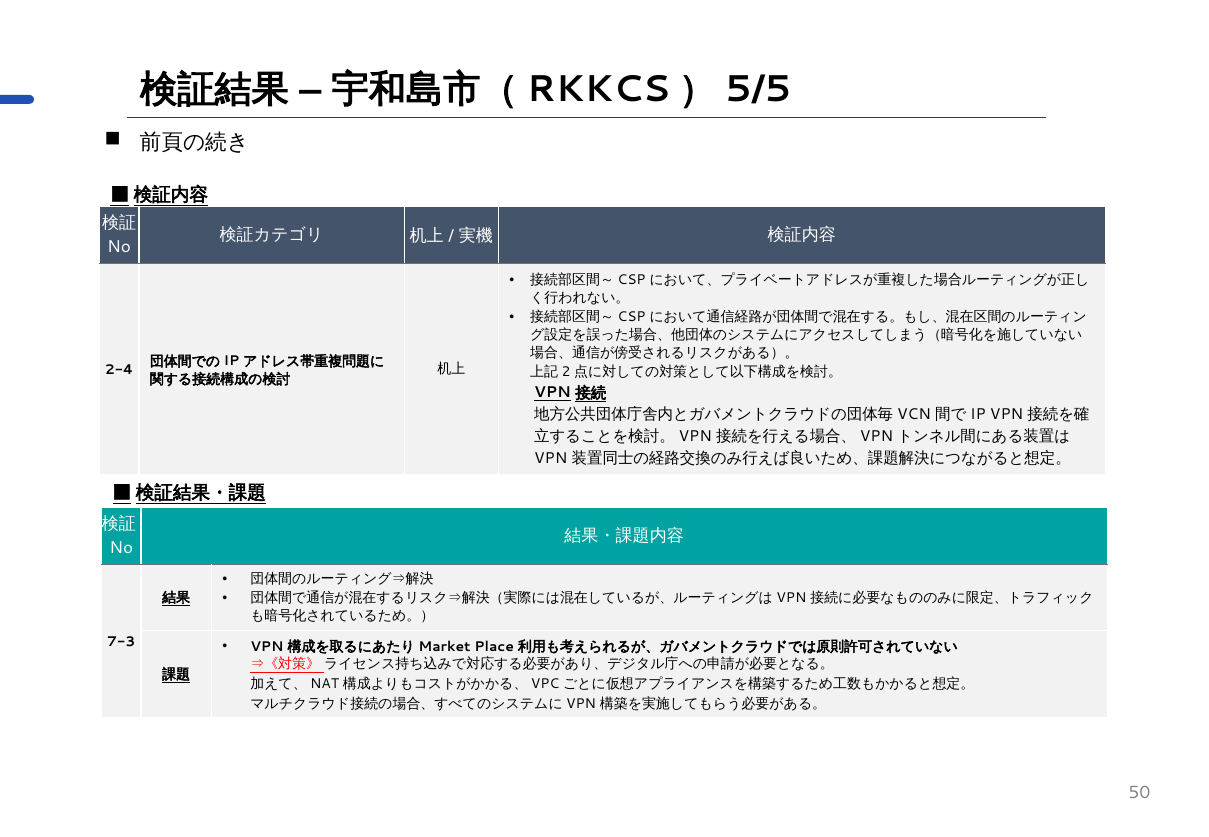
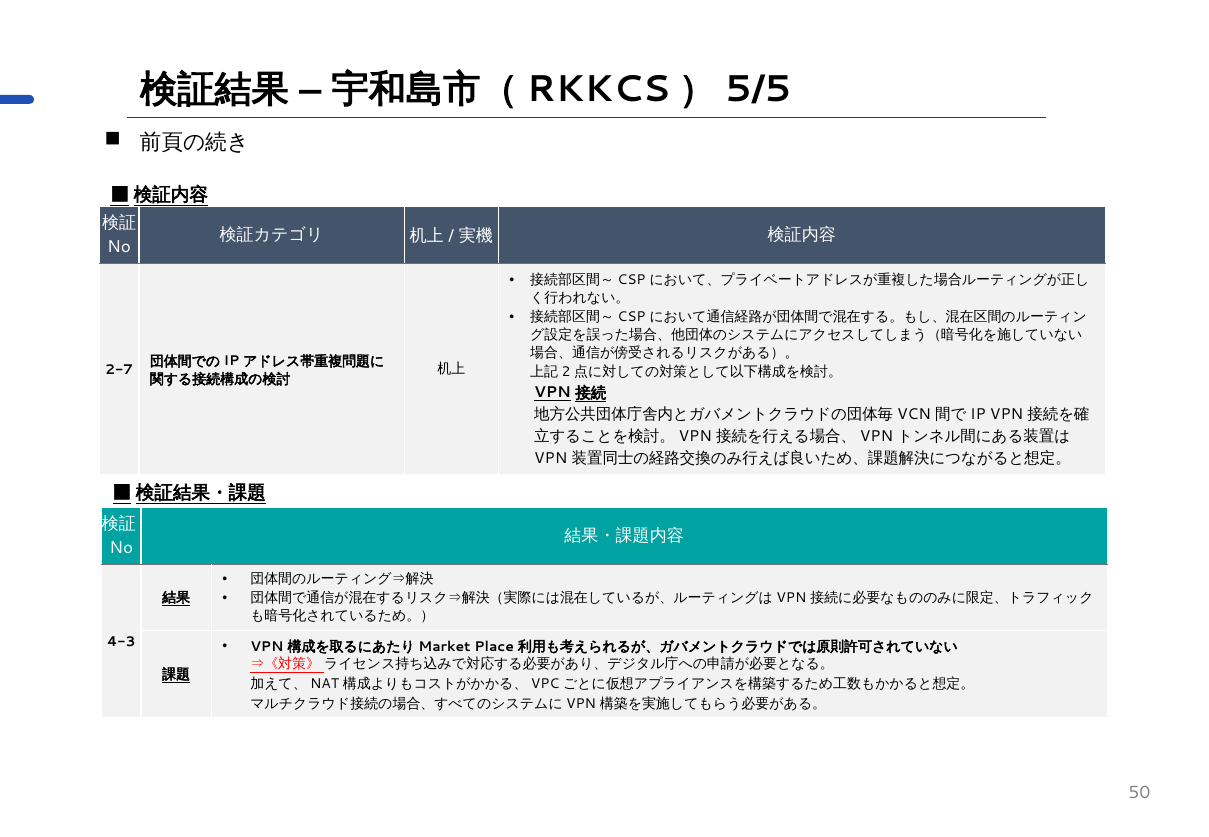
2-4: 2-4 -> 2-7 (119, 370)
7-3: 7-3 -> 4-3 (121, 642)
